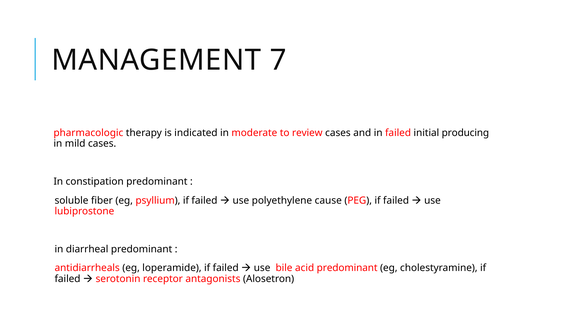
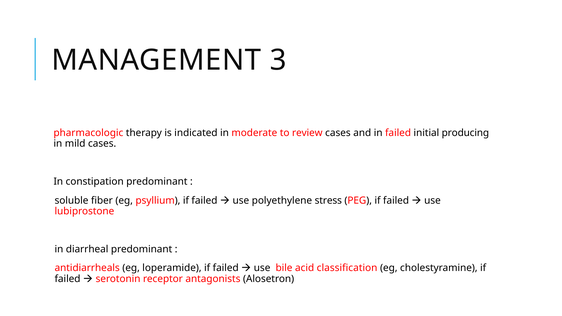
7: 7 -> 3 (278, 60)
cause: cause -> stress (328, 201)
acid predominant: predominant -> classification (347, 268)
